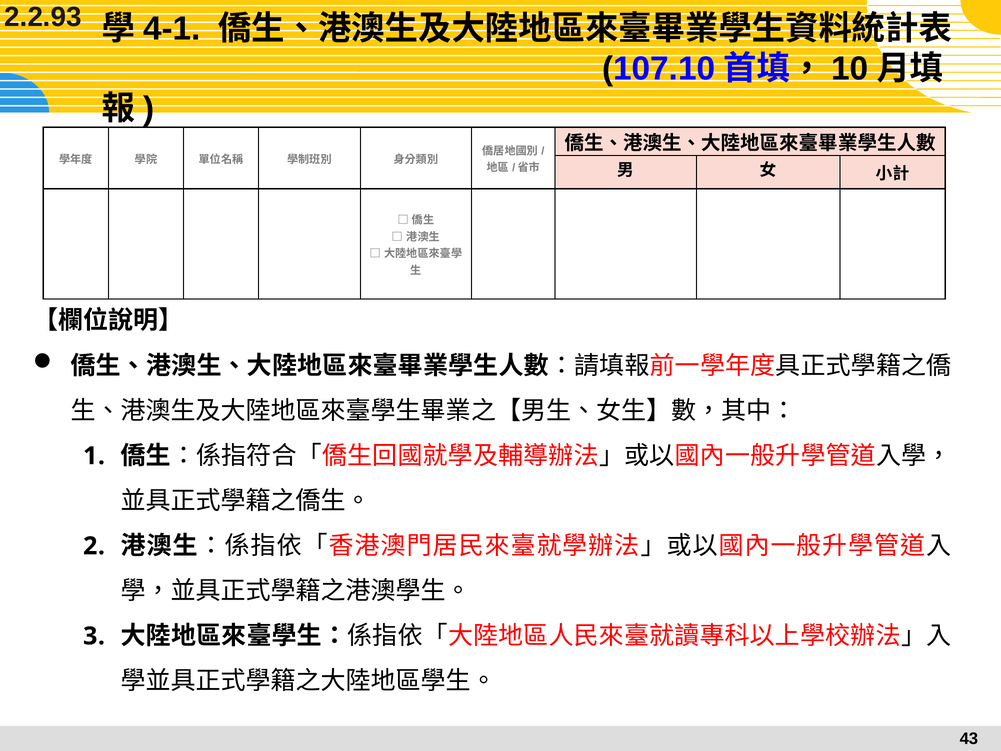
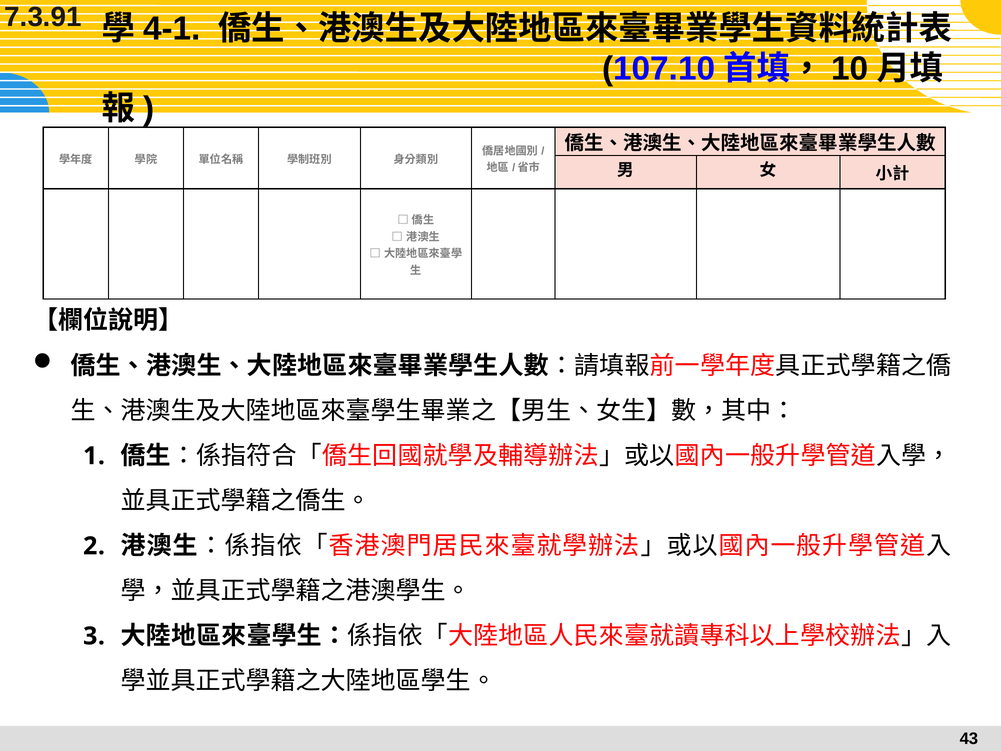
2.2.93: 2.2.93 -> 7.3.91 (43, 17)
